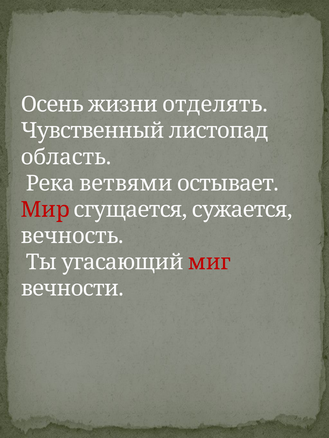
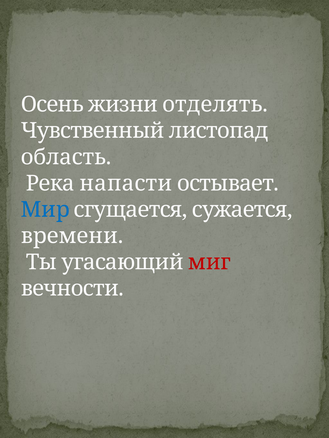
ветвями: ветвями -> напасти (126, 184)
Мир colour: red -> blue (45, 210)
вечность: вечность -> времени (72, 236)
